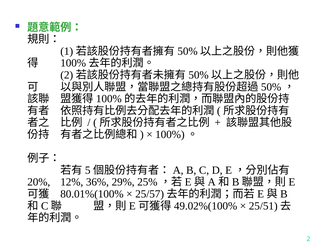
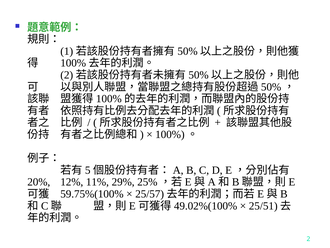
36%: 36% -> 11% (97, 182)
80.01%(100%: 80.01%(100% -> 59.75%(100% (92, 194)
